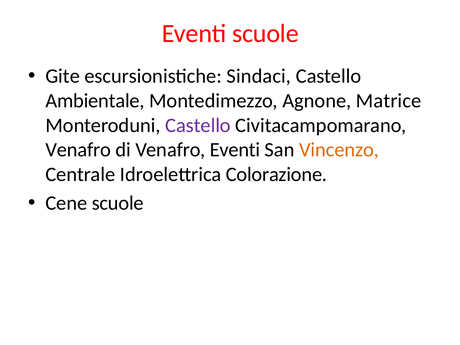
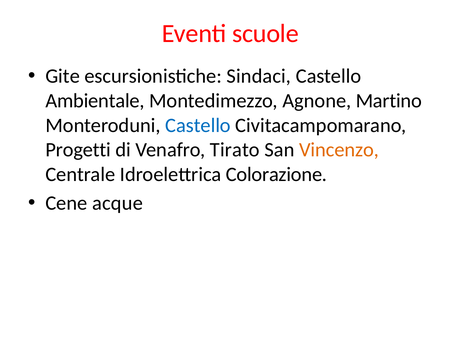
Matrice: Matrice -> Martino (389, 101)
Castello colour: purple -> blue (198, 125)
Venafro: Venafro -> Progetti (78, 150)
Venafro Eventi: Eventi -> Tirato (235, 150)
Cene scuole: scuole -> acque (118, 203)
